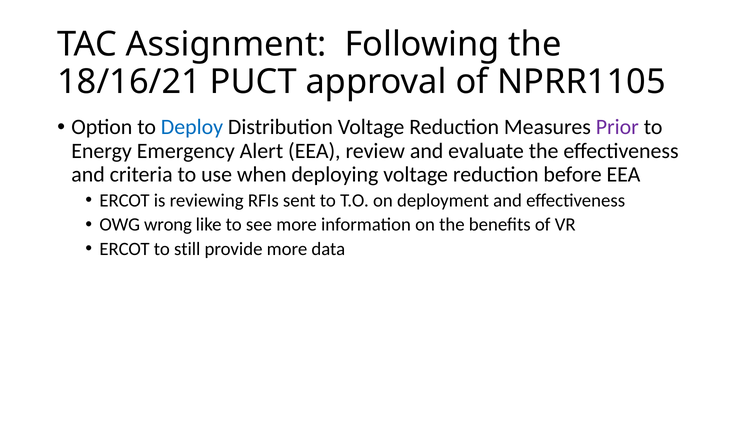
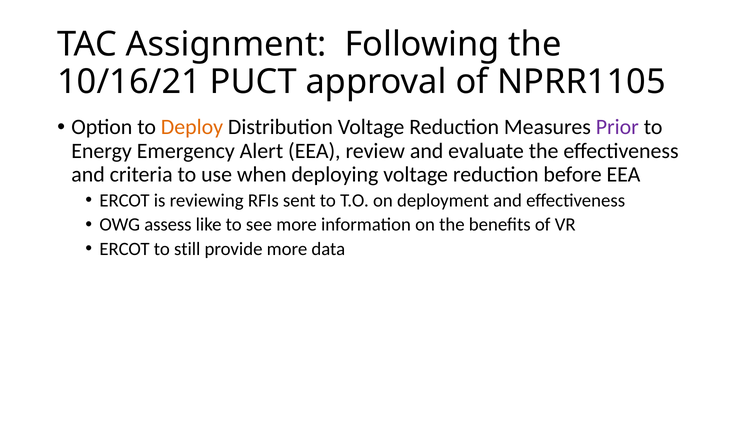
18/16/21: 18/16/21 -> 10/16/21 (129, 82)
Deploy colour: blue -> orange (192, 127)
wrong: wrong -> assess (168, 224)
